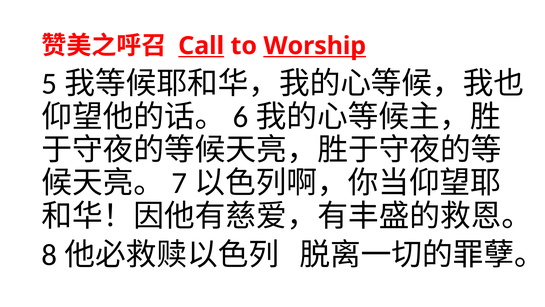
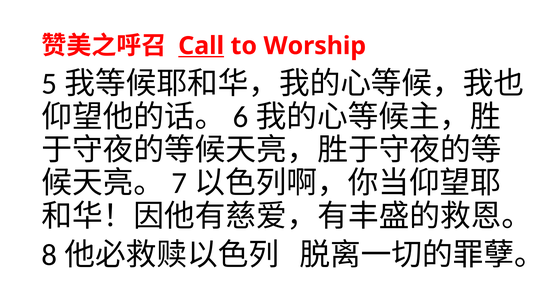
Worship underline: present -> none (315, 46)
